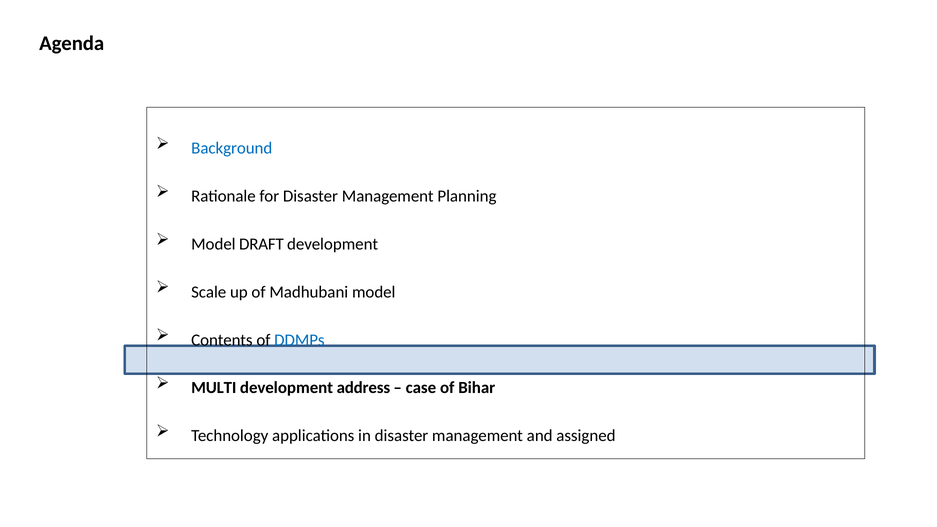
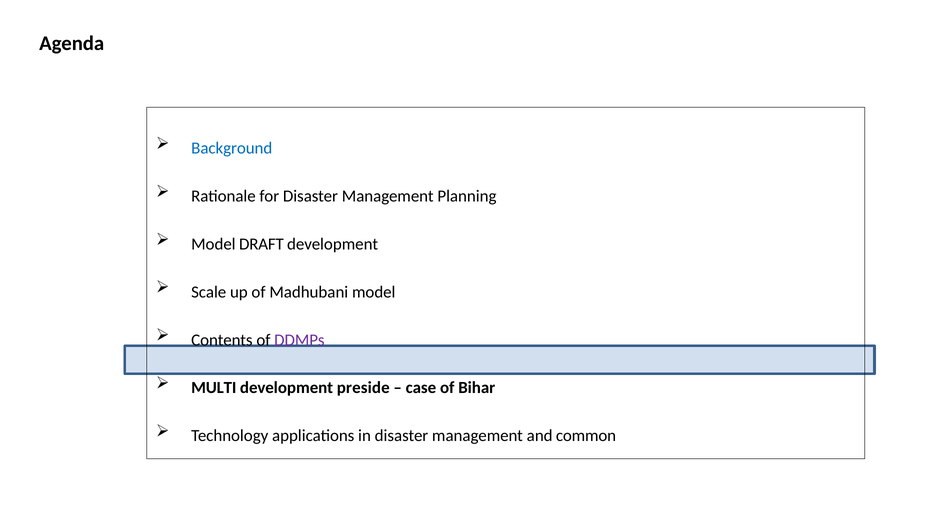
DDMPs colour: blue -> purple (299, 340)
address: address -> preside (363, 388)
assigned: assigned -> common (586, 436)
